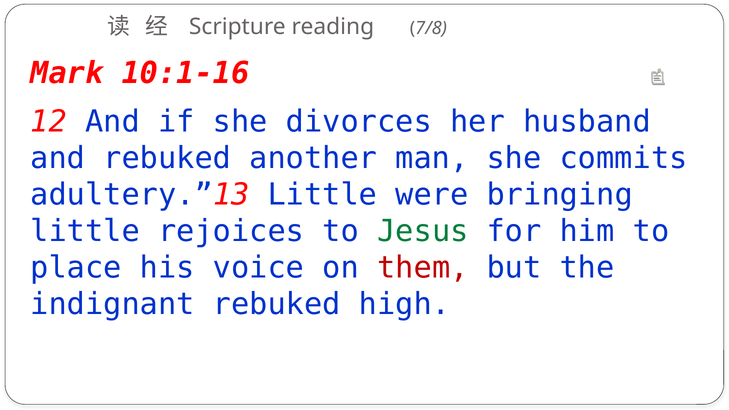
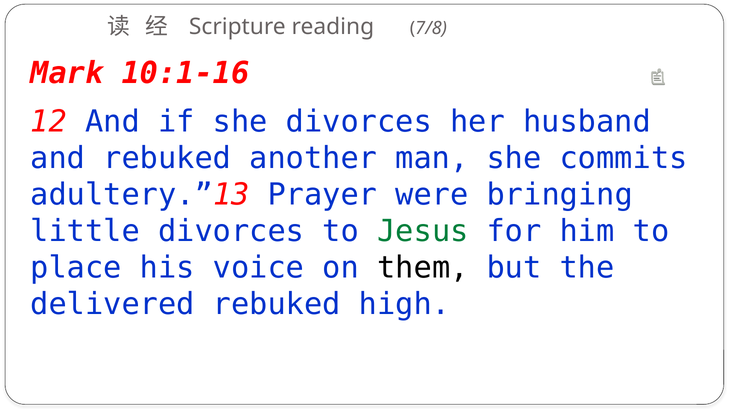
adultery.”13 Little: Little -> Prayer (323, 195)
little rejoices: rejoices -> divorces (231, 231)
them colour: red -> black (423, 268)
indignant: indignant -> delivered (113, 304)
